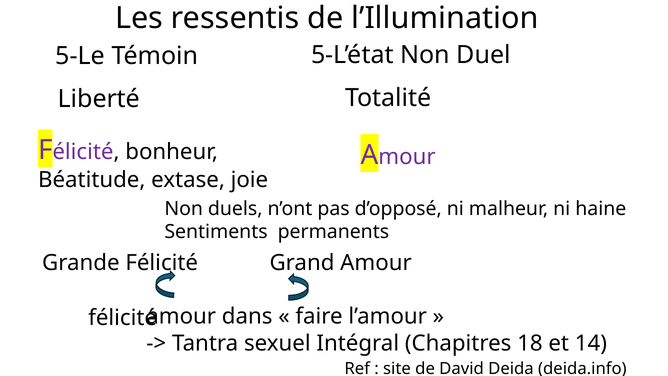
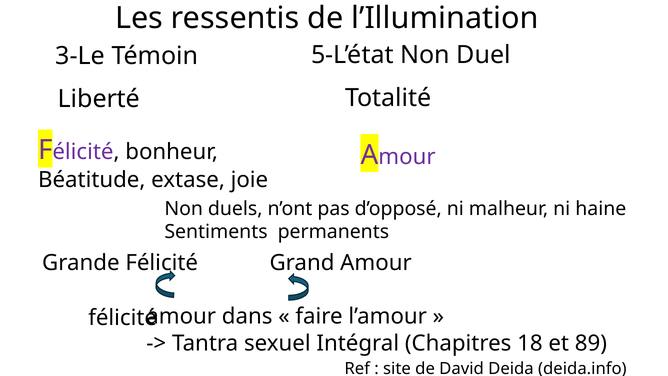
5-Le: 5-Le -> 3-Le (80, 56)
14: 14 -> 89 (591, 343)
